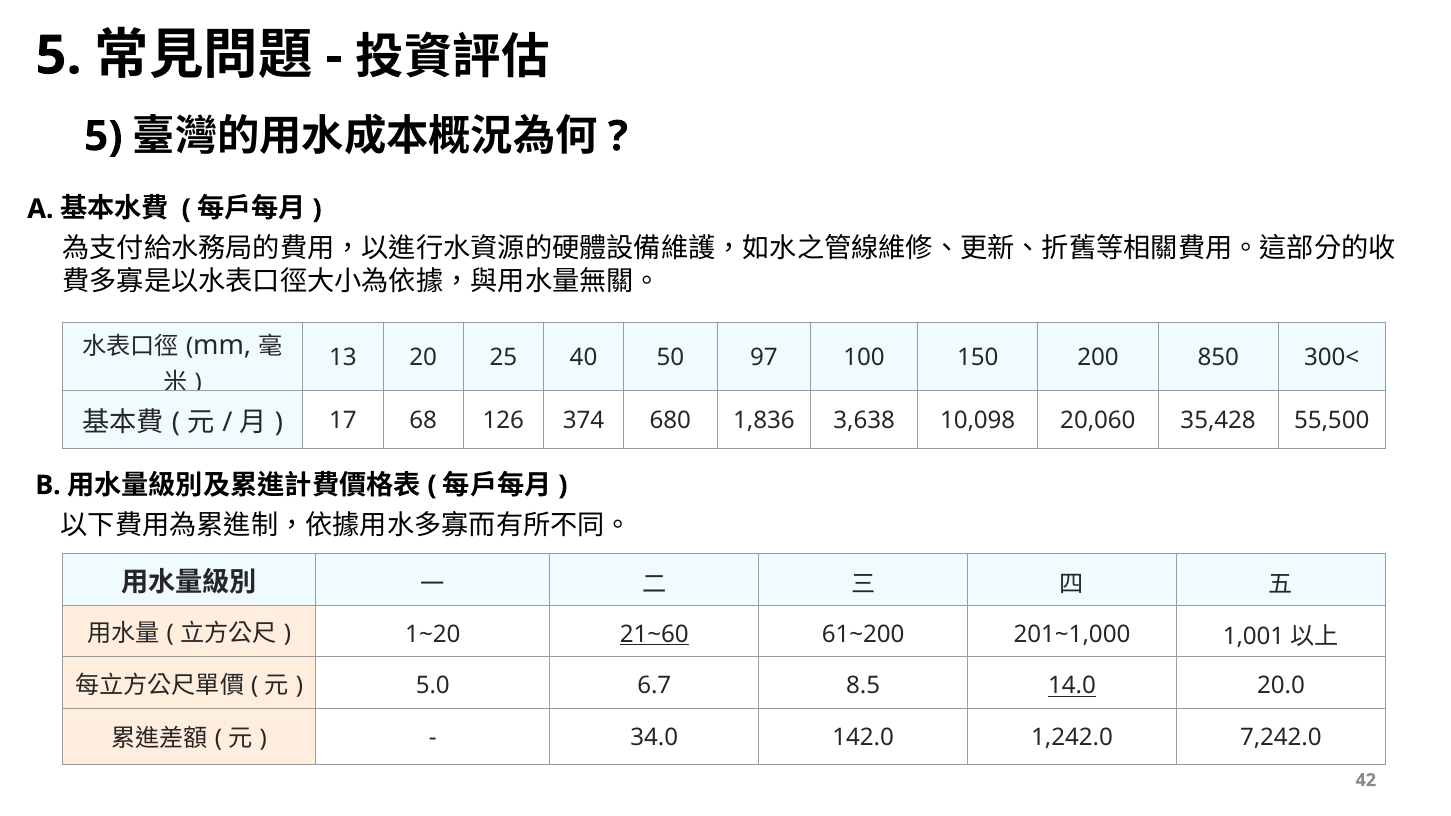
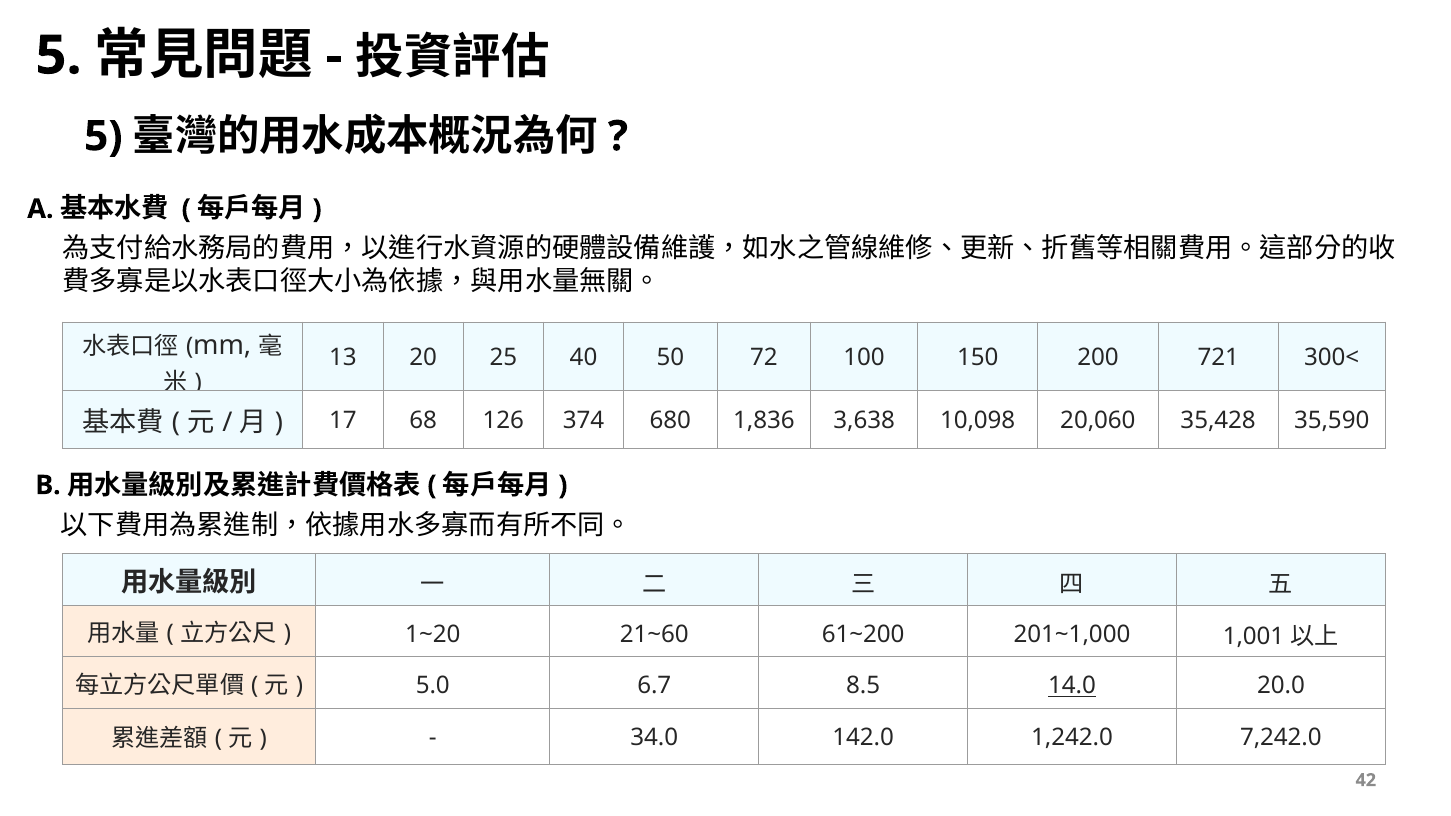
97: 97 -> 72 (764, 358)
850: 850 -> 721 (1218, 358)
55,500: 55,500 -> 35,590 (1332, 421)
21~60 underline: present -> none (654, 635)
